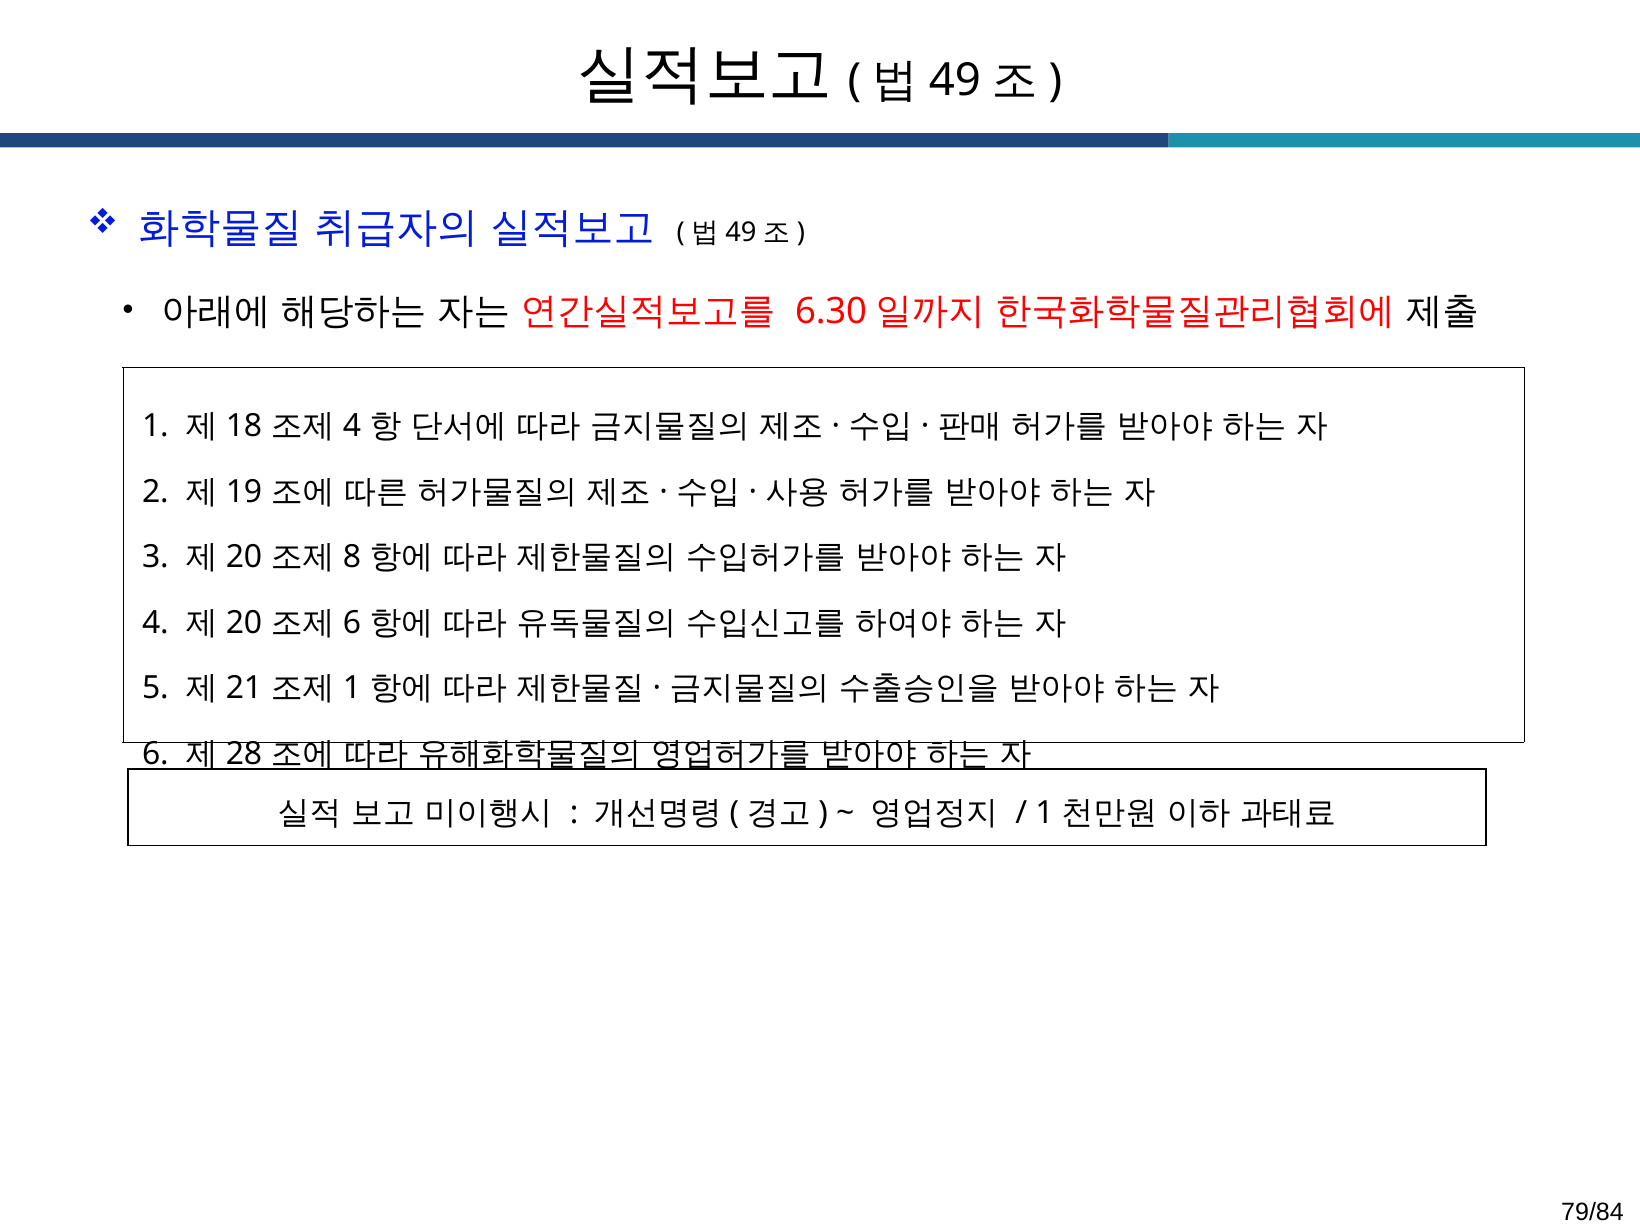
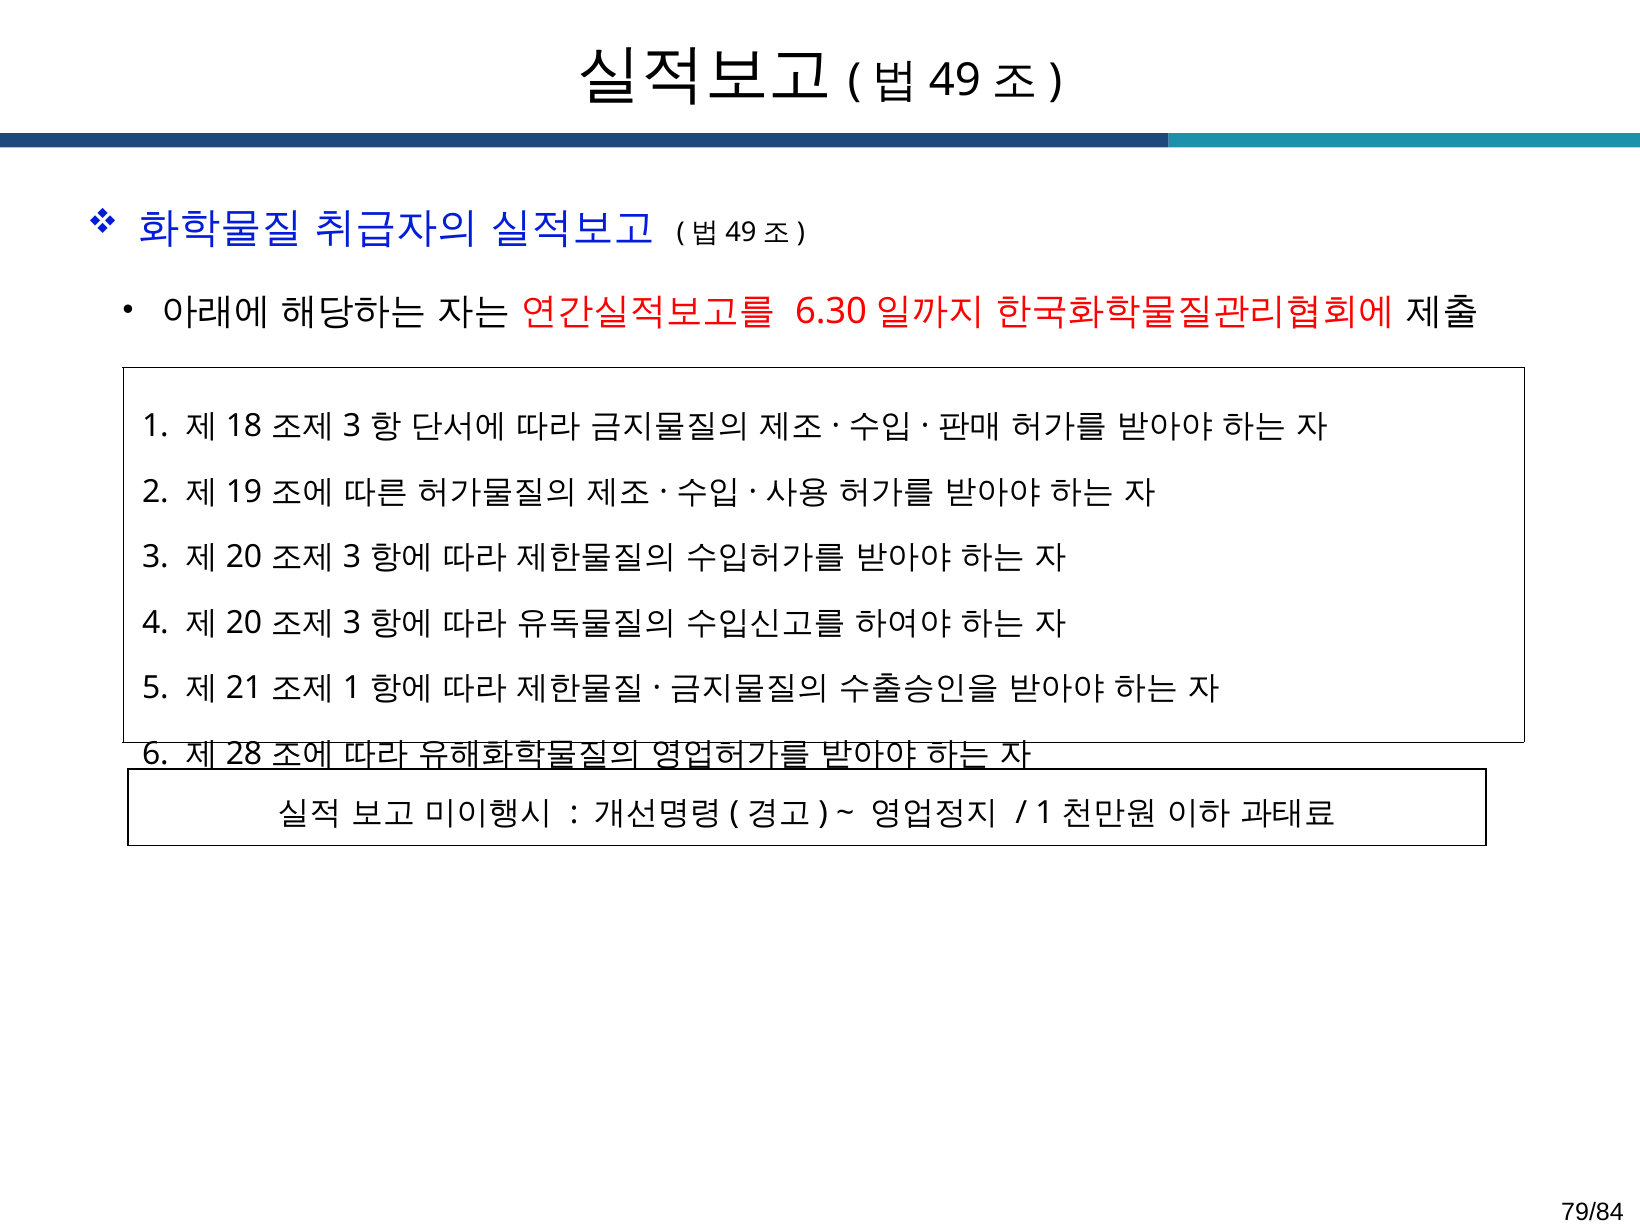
4: 4 -> 3 (352, 426)
8: 8 -> 3 (352, 557)
6: 6 -> 3 (352, 623)
